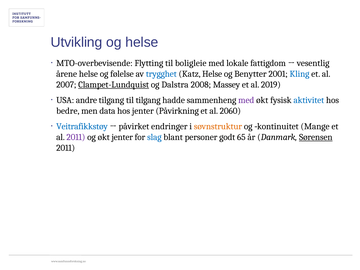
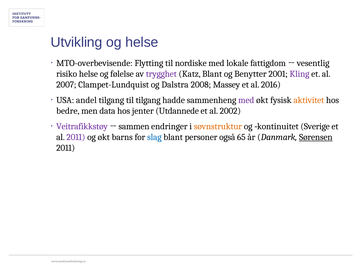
boligleie: boligleie -> nordiske (191, 63)
årene: årene -> risiko (67, 74)
trygghet colour: blue -> purple (161, 74)
Katz Helse: Helse -> Blant (212, 74)
Kling colour: blue -> purple (299, 74)
Clampet-Lundquist underline: present -> none (114, 85)
2019: 2019 -> 2016 (271, 85)
andre: andre -> andel (86, 100)
aktivitet colour: blue -> orange (309, 100)
Påvirkning: Påvirkning -> Utdannede (177, 111)
2060: 2060 -> 2002 (230, 111)
Veitrafikkstøy colour: blue -> purple (82, 126)
påvirket: påvirket -> sammen (134, 126)
Mange: Mange -> Sverige (315, 126)
økt jenter: jenter -> barns (122, 137)
godt: godt -> også (227, 137)
